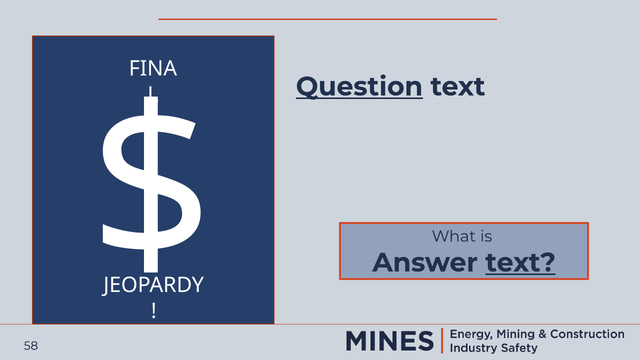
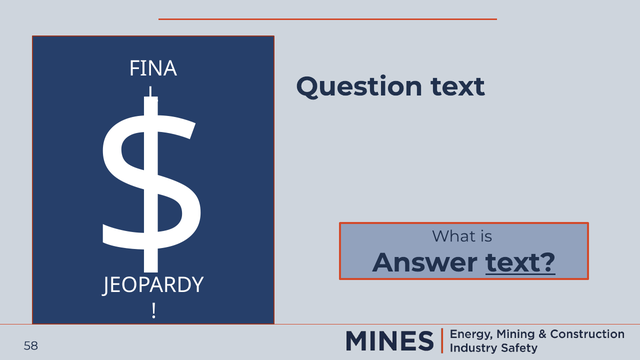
Question underline: present -> none (359, 87)
